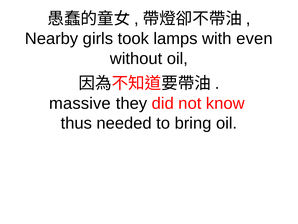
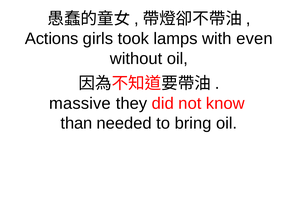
Nearby: Nearby -> Actions (52, 39)
thus: thus -> than (76, 123)
